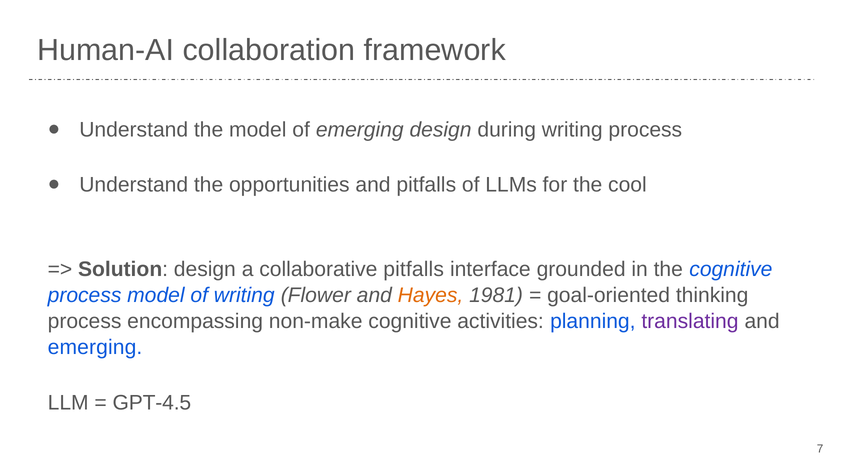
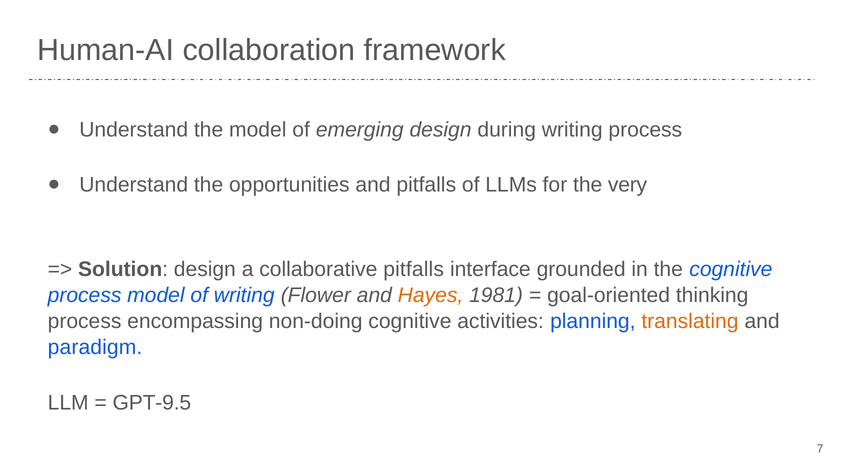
cool: cool -> very (628, 185)
non-make: non-make -> non-doing (316, 321)
translating colour: purple -> orange (690, 321)
emerging: emerging -> paradigm (95, 348)
GPT-4.5: GPT-4.5 -> GPT-9.5 (152, 403)
